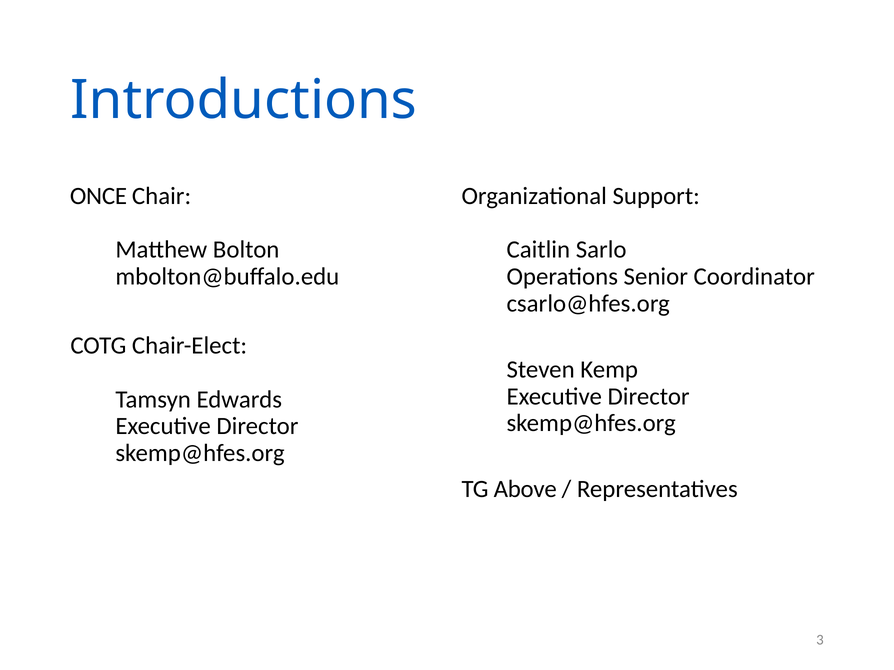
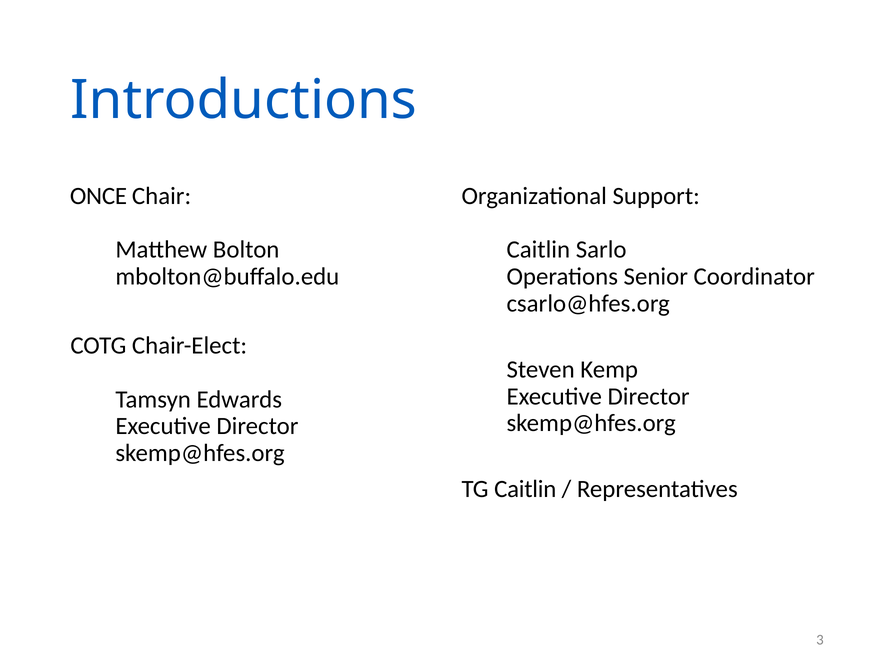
TG Above: Above -> Caitlin (525, 490)
